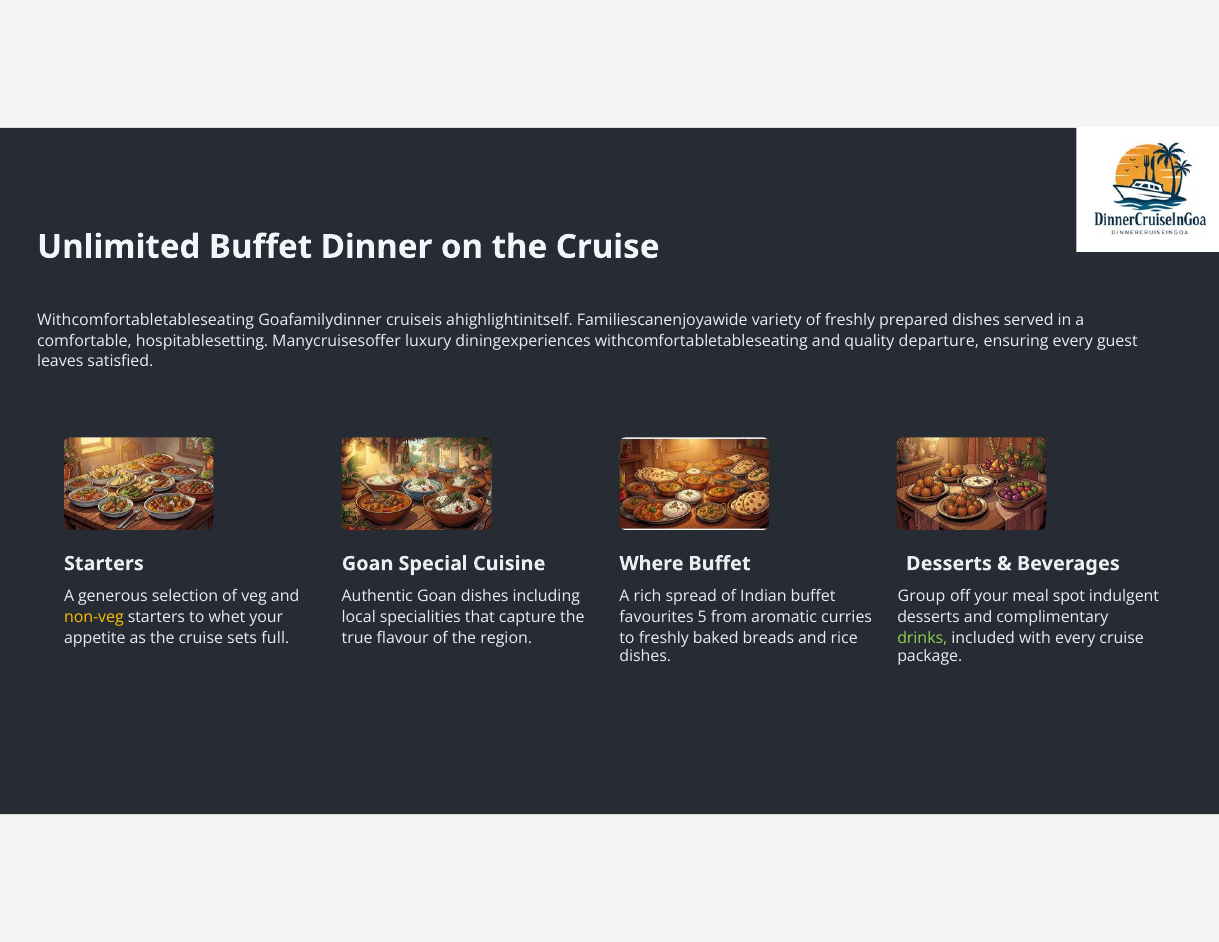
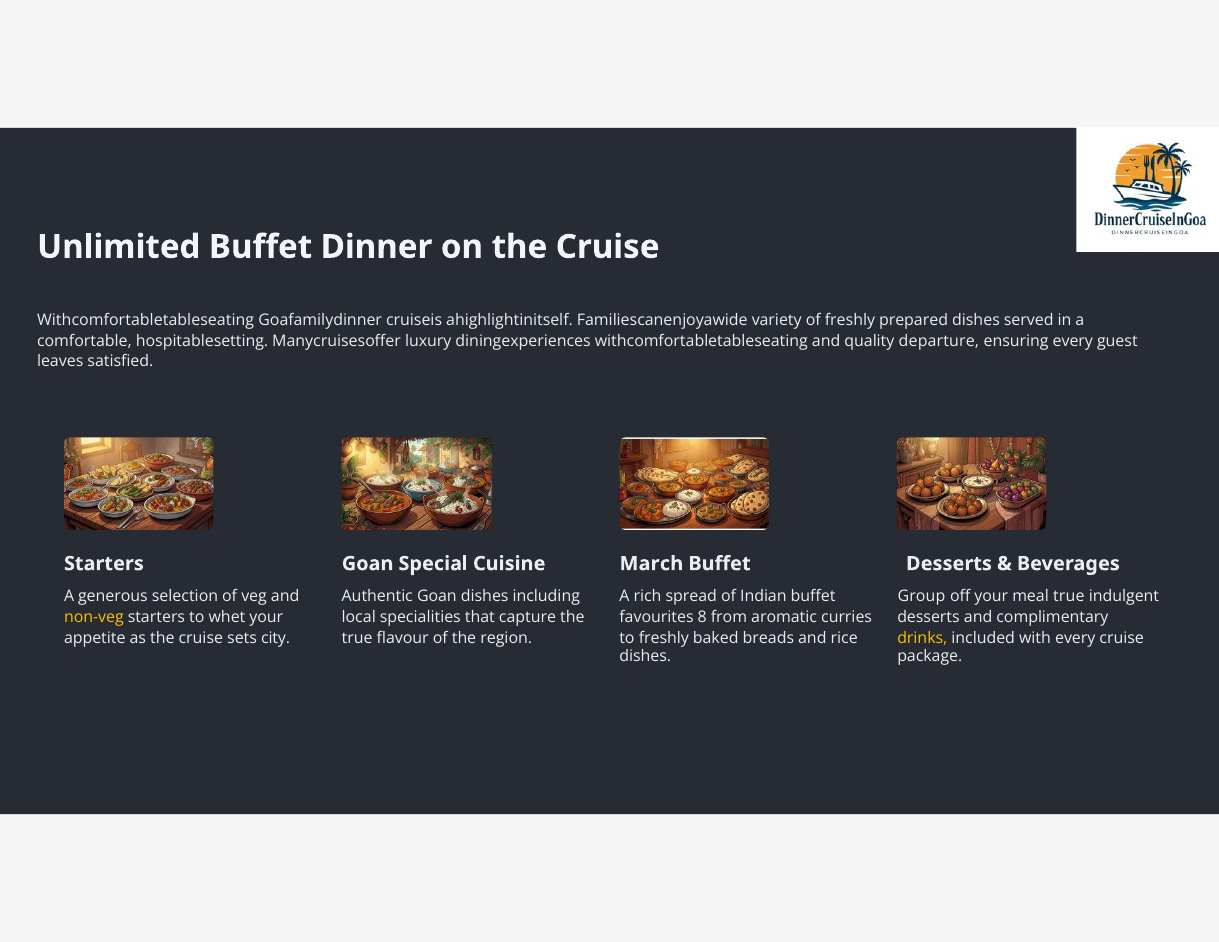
Where: Where -> March (651, 564)
meal spot: spot -> true (1069, 596)
5: 5 -> 8 (702, 617)
full: full -> city (276, 638)
drinks colour: light green -> yellow (922, 638)
